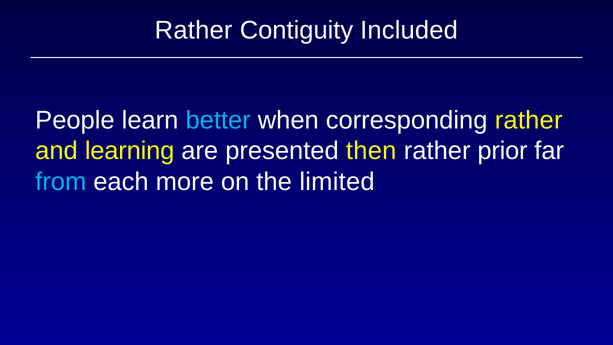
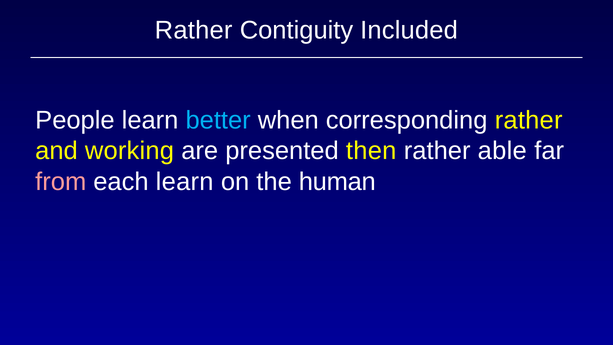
learning: learning -> working (129, 151)
prior: prior -> able (502, 151)
from colour: light blue -> pink (61, 182)
each more: more -> learn (185, 182)
limited: limited -> human (337, 182)
